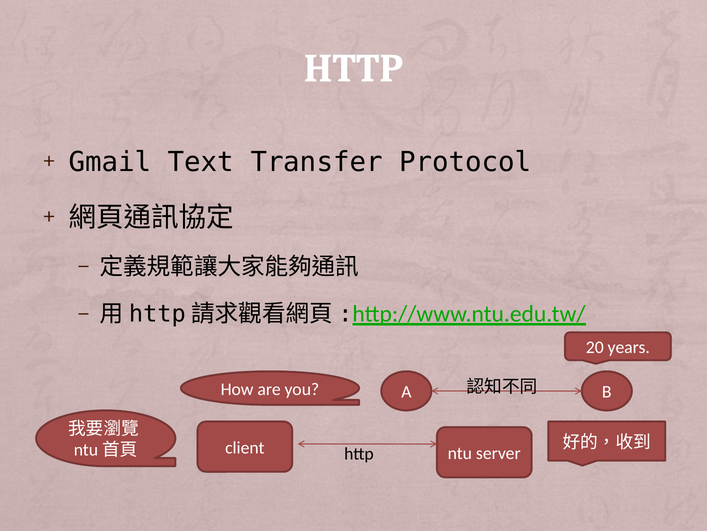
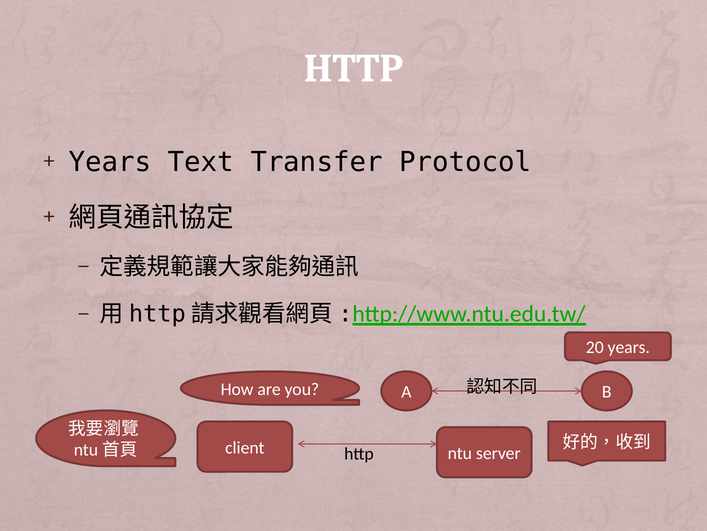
Gmail: Gmail -> Years (110, 162)
